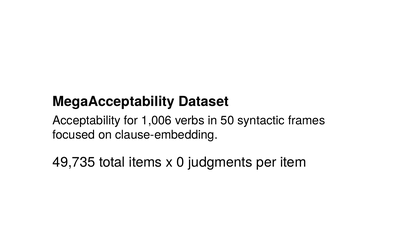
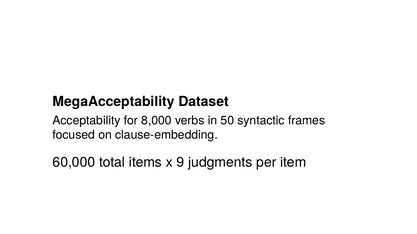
1,006: 1,006 -> 8,000 (156, 121)
49,735: 49,735 -> 60,000 (74, 163)
0: 0 -> 9 (181, 163)
